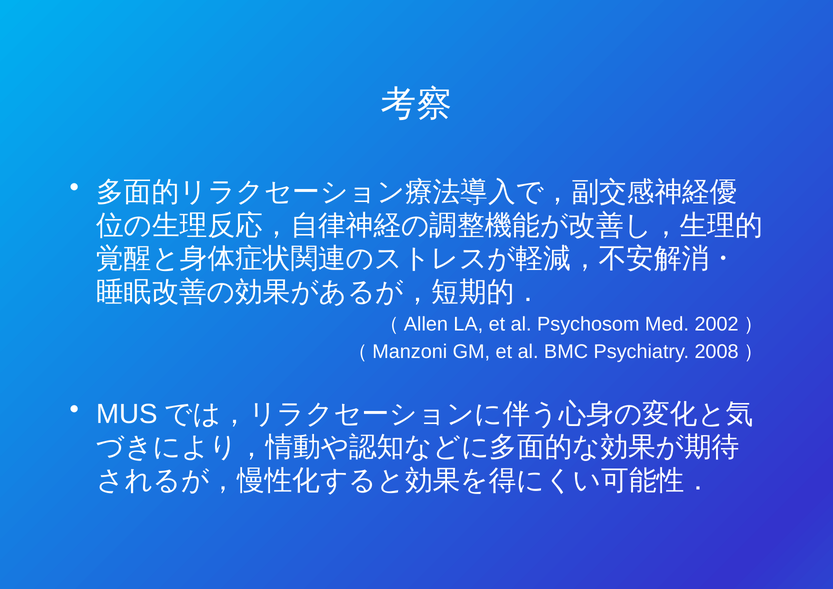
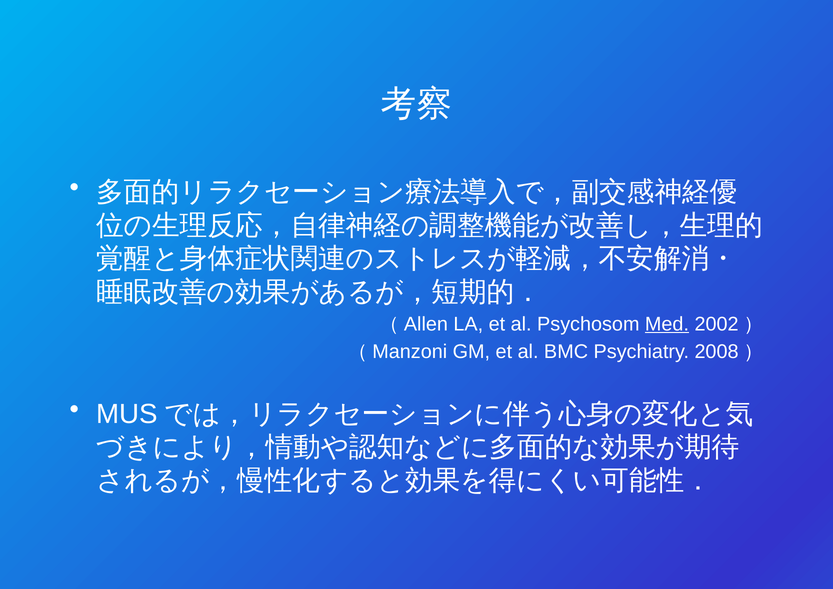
Med underline: none -> present (667, 324)
